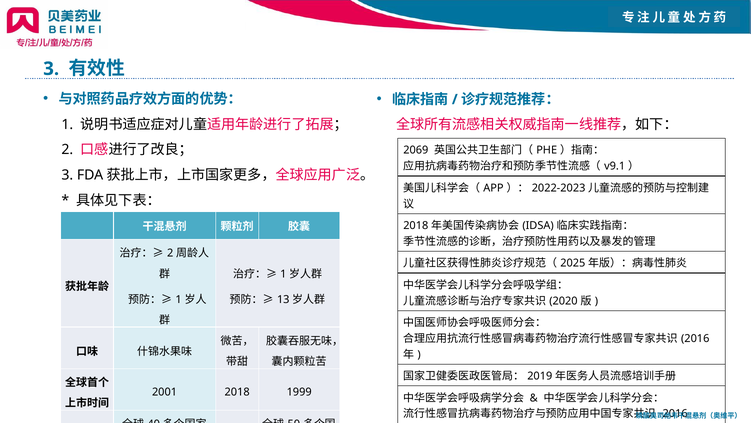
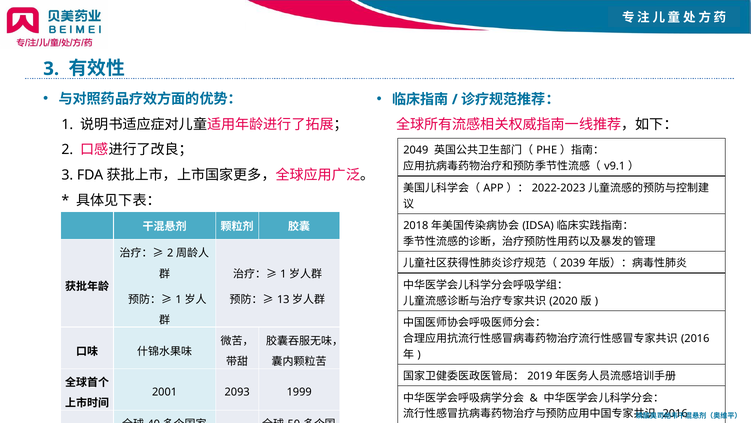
2069: 2069 -> 2049 (416, 150)
2025: 2025 -> 2039 (573, 263)
2001 2018: 2018 -> 2093 (237, 392)
